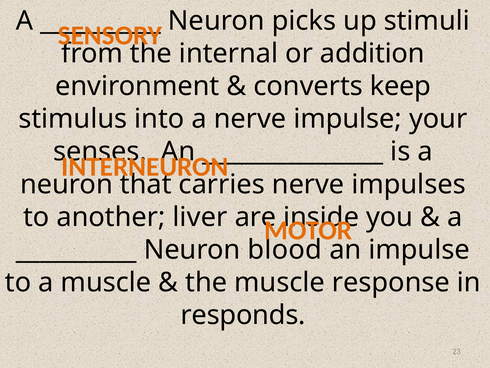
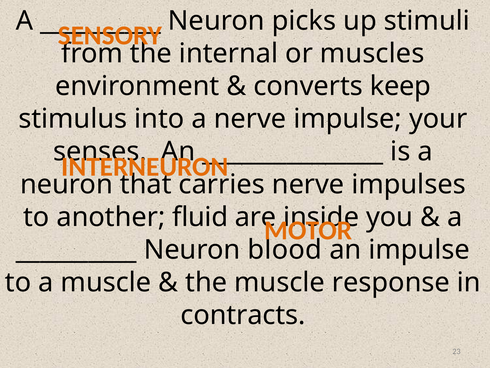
addition: addition -> muscles (372, 53)
liver: liver -> fluid (200, 217)
responds: responds -> contracts (243, 315)
